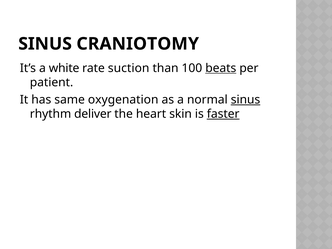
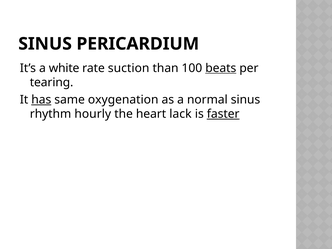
CRANIOTOMY: CRANIOTOMY -> PERICARDIUM (138, 44)
patient: patient -> tearing (52, 82)
has underline: none -> present (41, 100)
sinus underline: present -> none (245, 100)
deliver: deliver -> hourly (93, 114)
skin: skin -> lack (180, 114)
